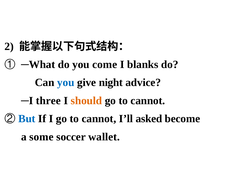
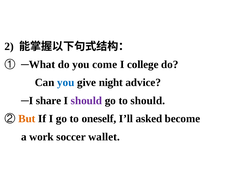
blanks: blanks -> college (143, 64)
three: three -> share (48, 101)
should colour: orange -> purple (86, 101)
cannot: cannot -> should (148, 101)
But colour: blue -> orange (27, 119)
I go to cannot: cannot -> oneself (99, 119)
some: some -> work (41, 137)
